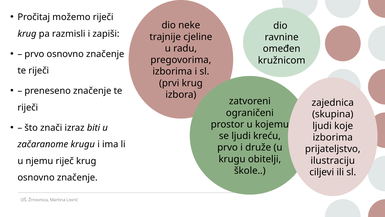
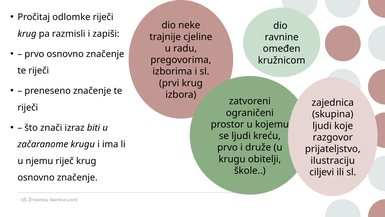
možemo: možemo -> odlomke (71, 17)
izborima: izborima -> razgovor (333, 137)
